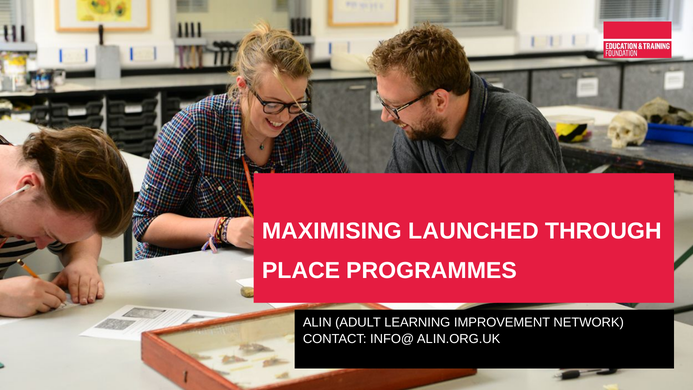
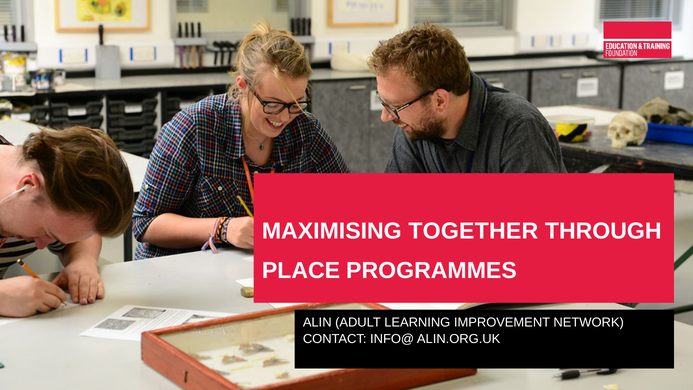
LAUNCHED: LAUNCHED -> TOGETHER (473, 231)
